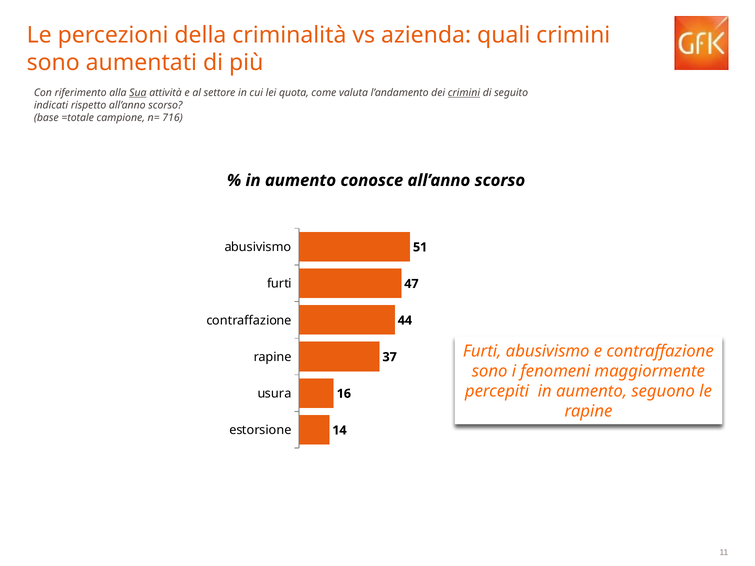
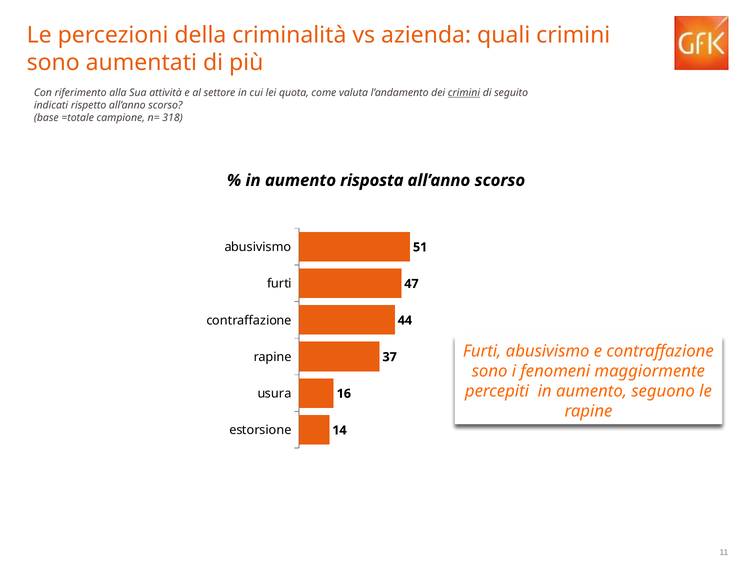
Sua underline: present -> none (138, 93)
716: 716 -> 318 (173, 118)
conosce: conosce -> risposta (372, 180)
